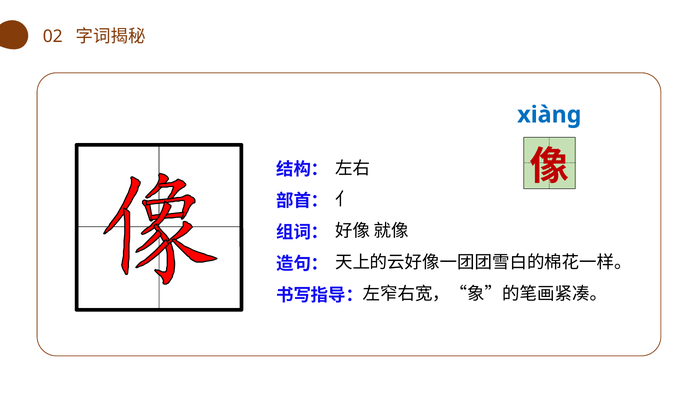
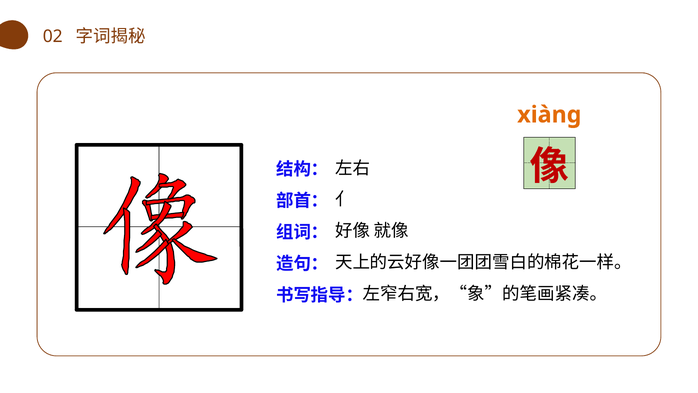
xiàng colour: blue -> orange (549, 115)
